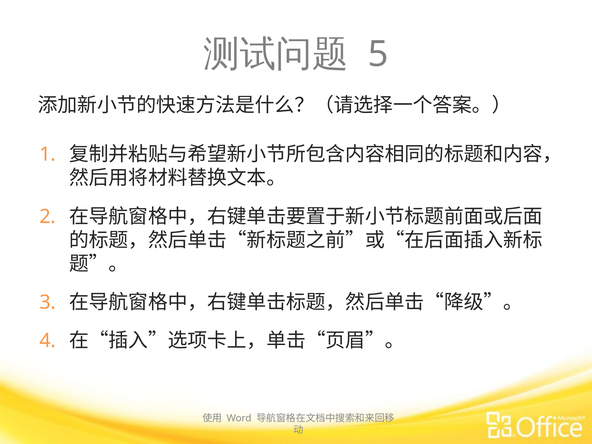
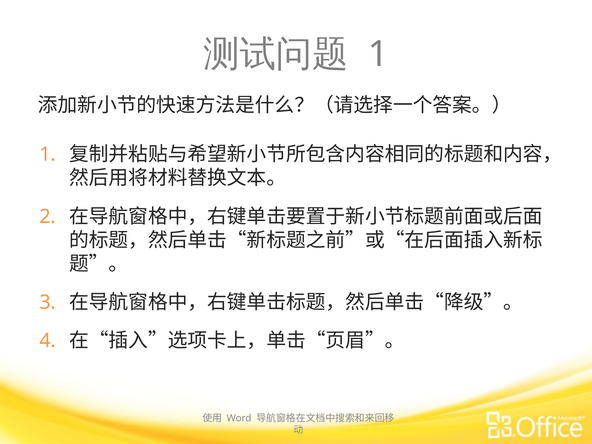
5: 5 -> 1 (378, 54)
